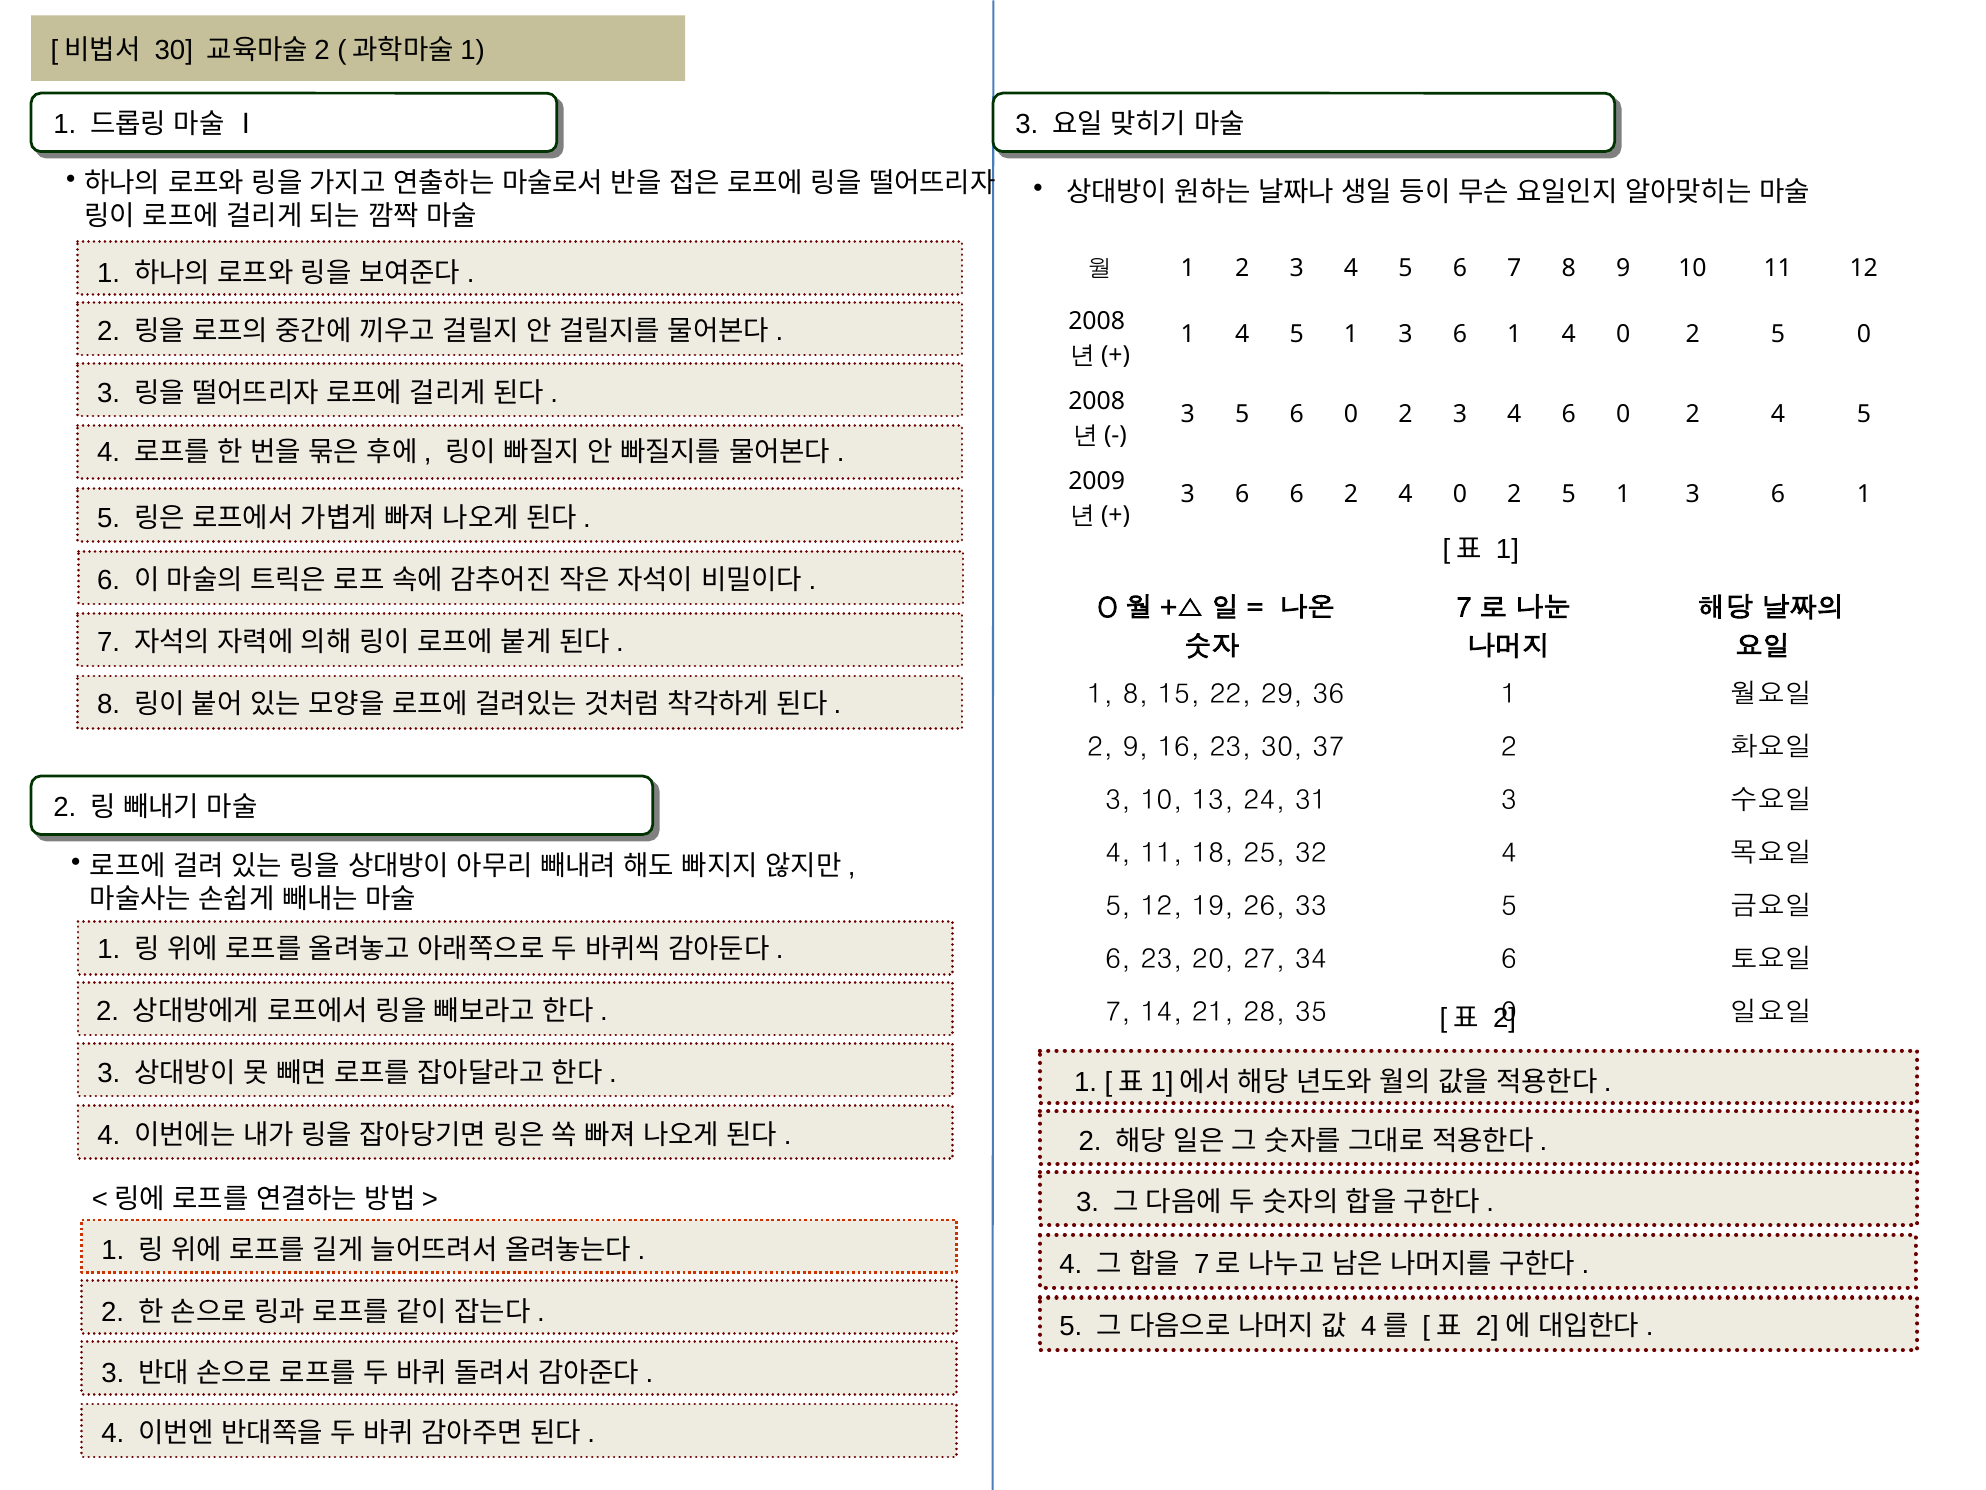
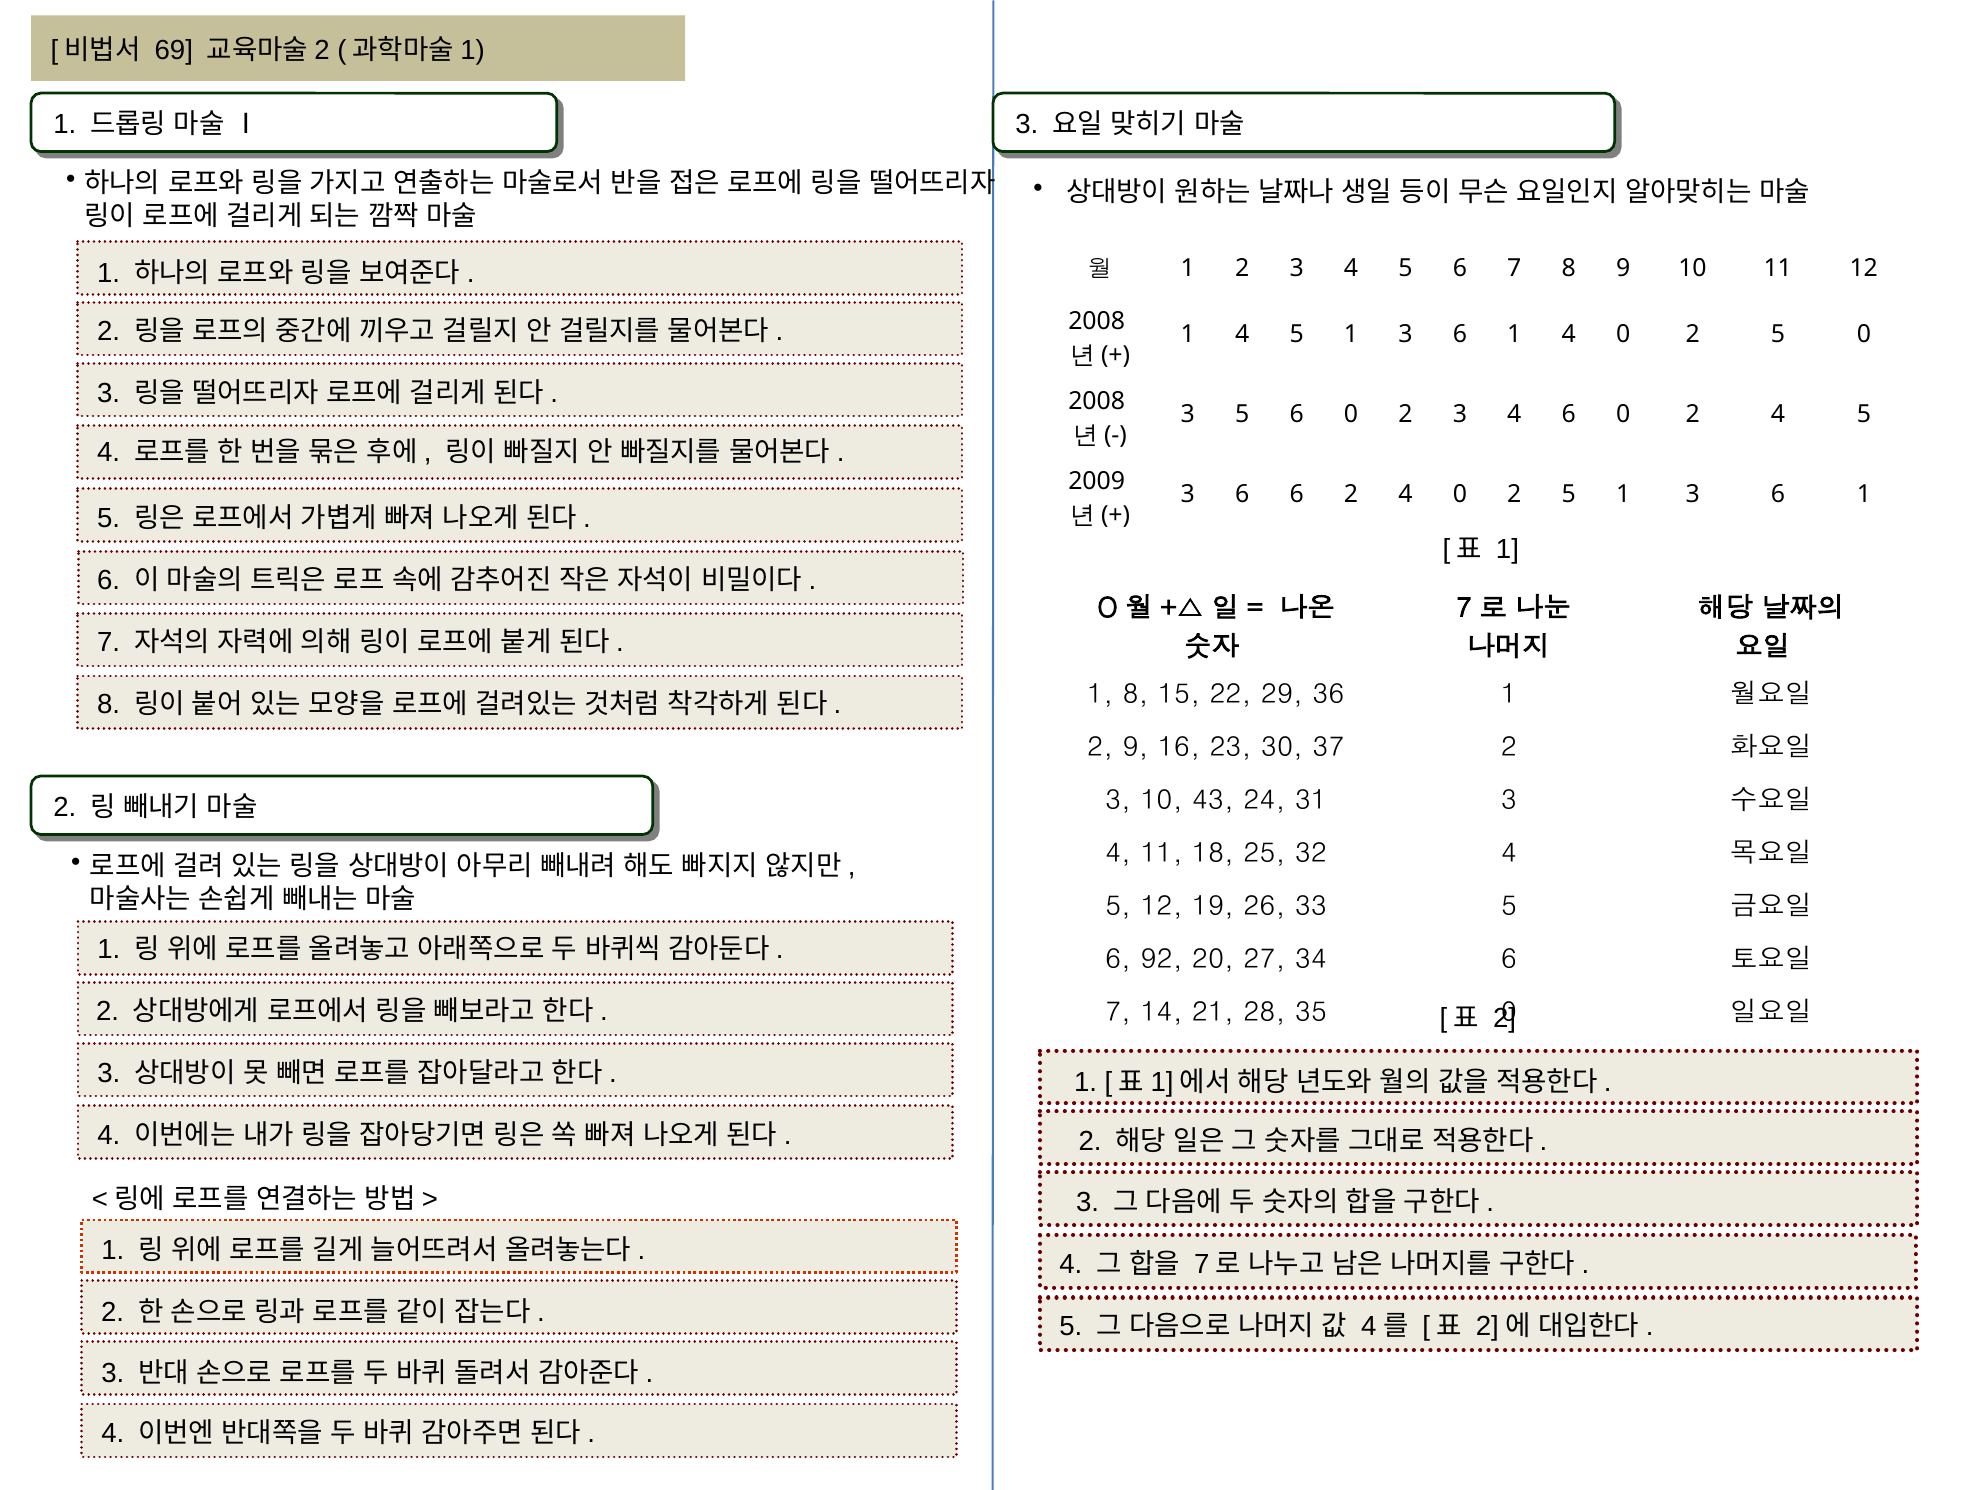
30: 30 -> 69 (174, 50)
13: 13 -> 43 (1213, 800)
6 23: 23 -> 92 (1162, 959)
